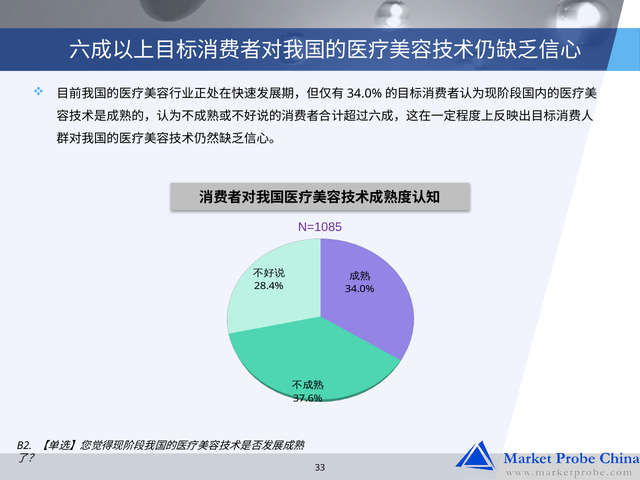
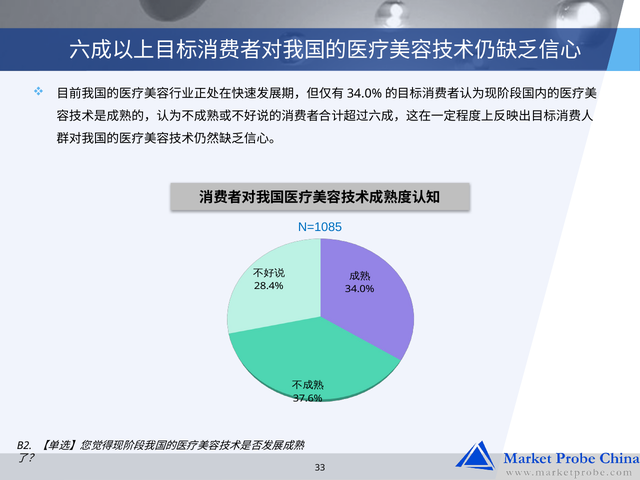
N=1085 colour: purple -> blue (320, 227)
